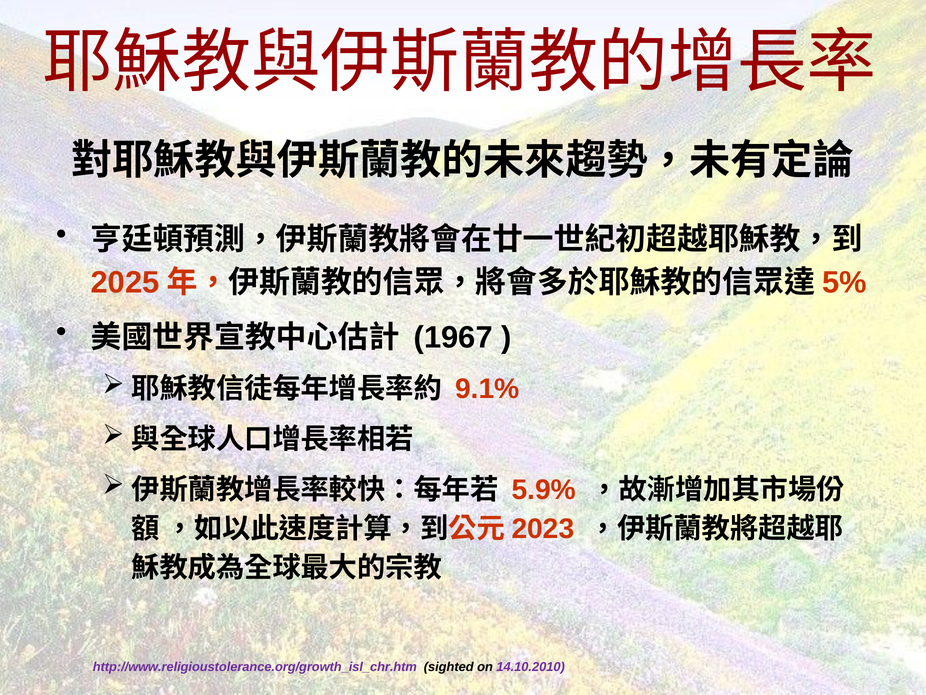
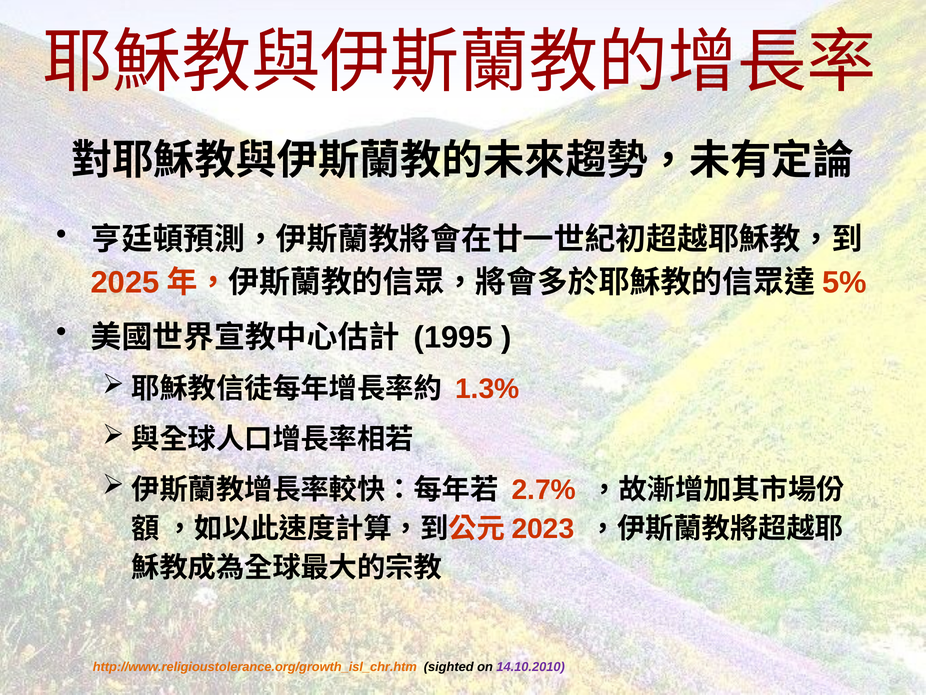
1967: 1967 -> 1995 (453, 337)
9.1%: 9.1% -> 1.3% (487, 389)
5.9%: 5.9% -> 2.7% (544, 489)
http://www.religioustolerance.org/growth_isl_chr.htm colour: purple -> orange (255, 667)
